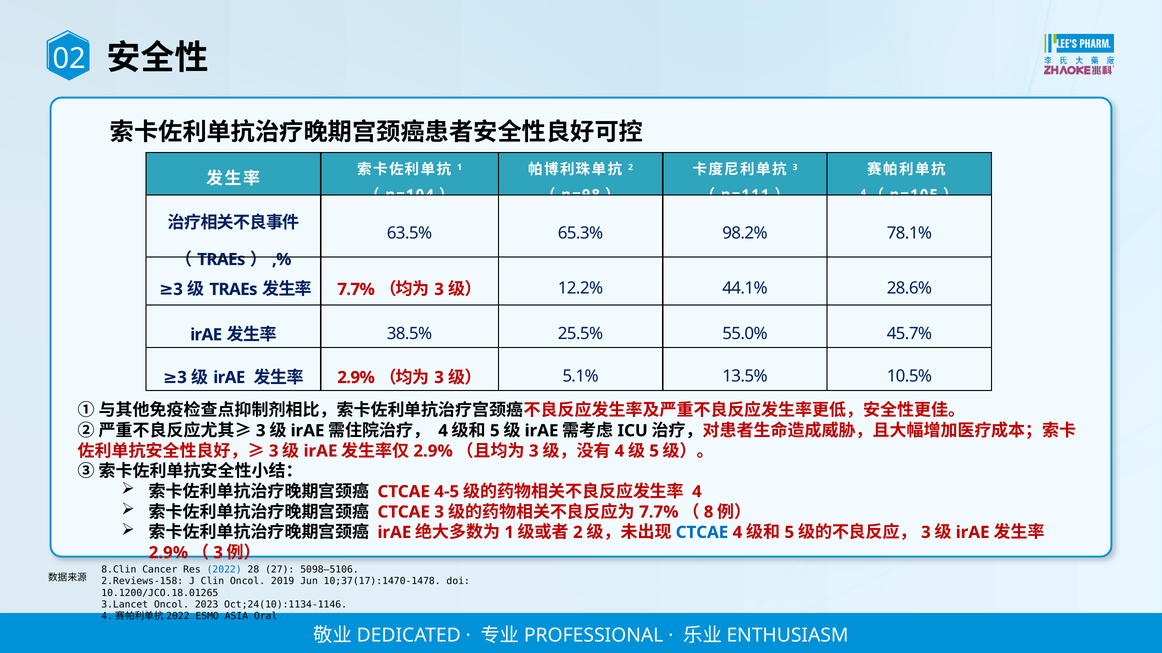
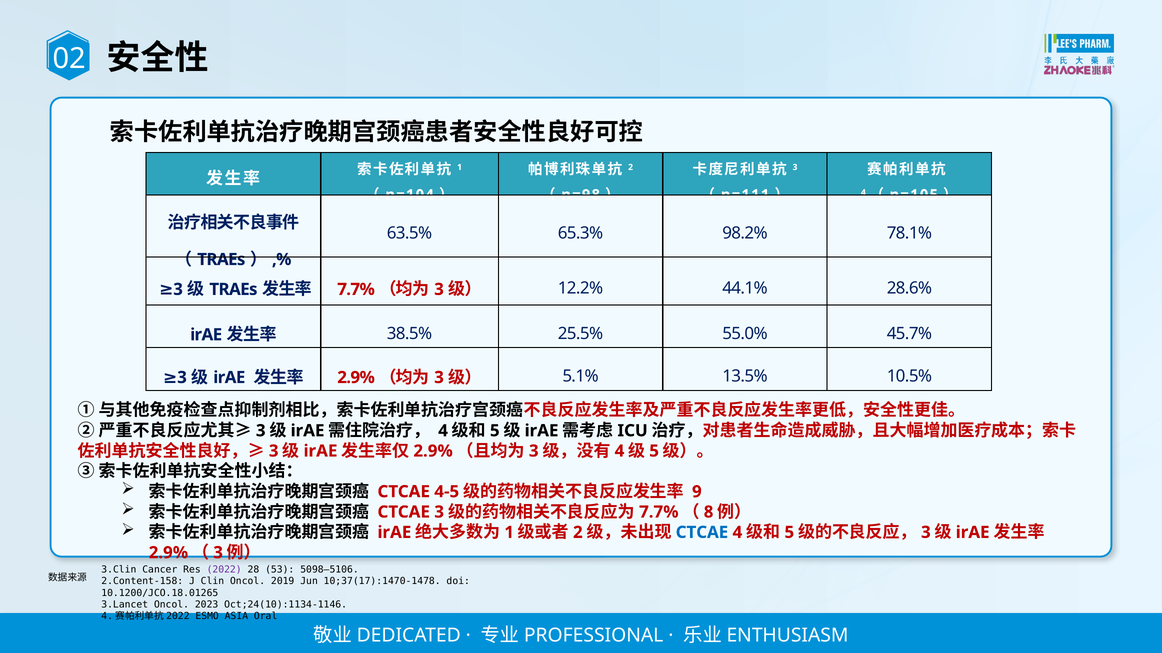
4: 4 -> 9 (697, 492)
8.Clin: 8.Clin -> 3.Clin (119, 570)
2022 colour: blue -> purple (224, 570)
27: 27 -> 53 (280, 570)
2.Reviews-158: 2.Reviews-158 -> 2.Content-158 (142, 582)
